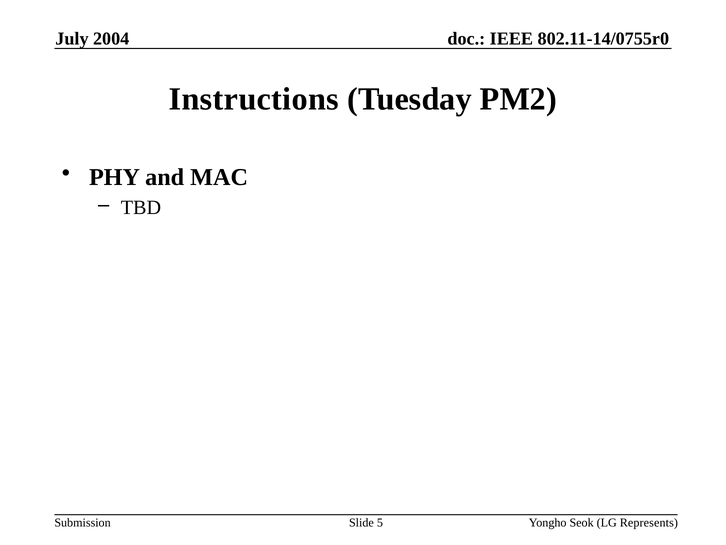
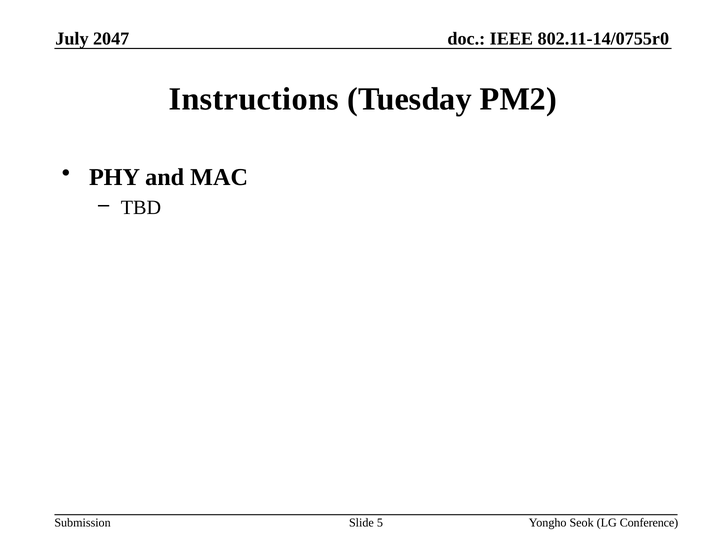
2004: 2004 -> 2047 (111, 39)
Represents: Represents -> Conference (649, 522)
